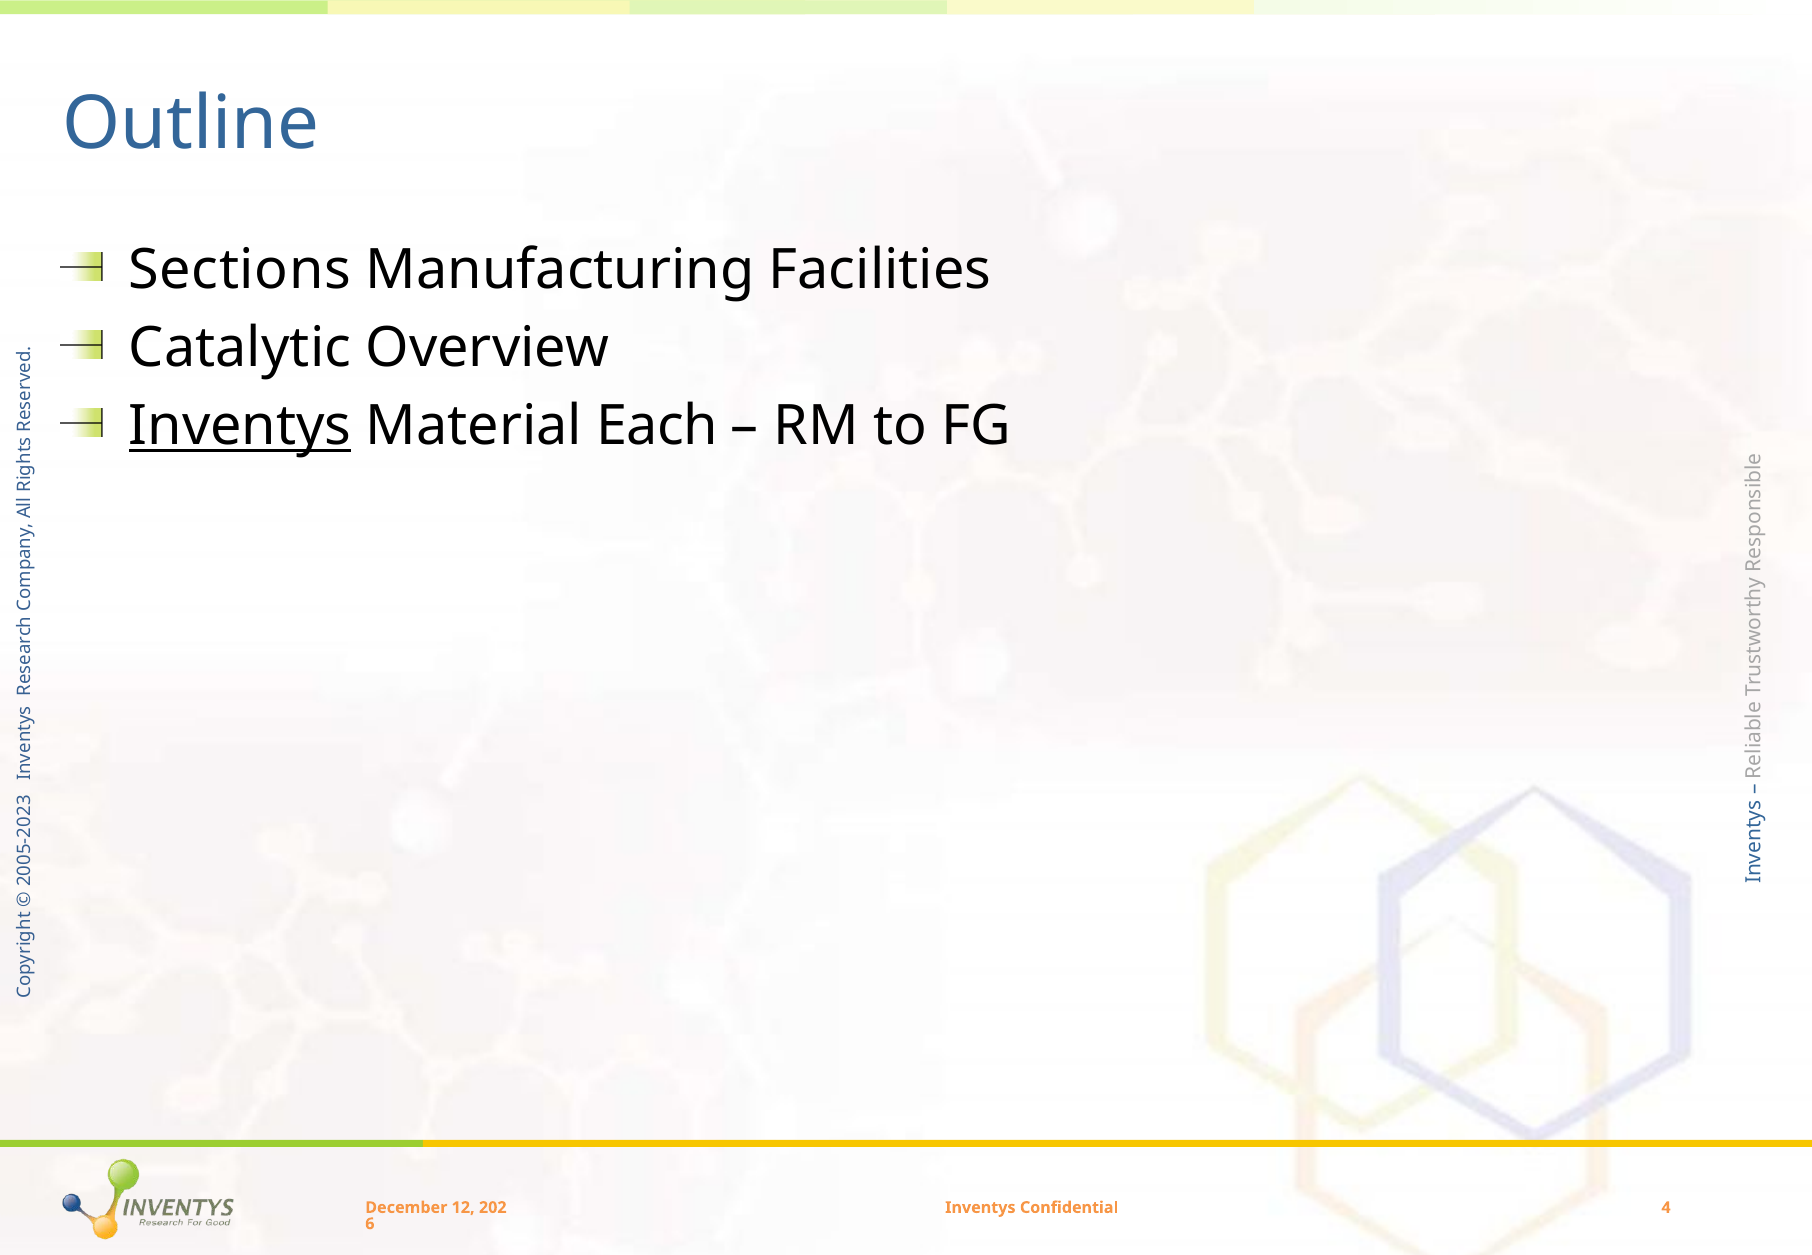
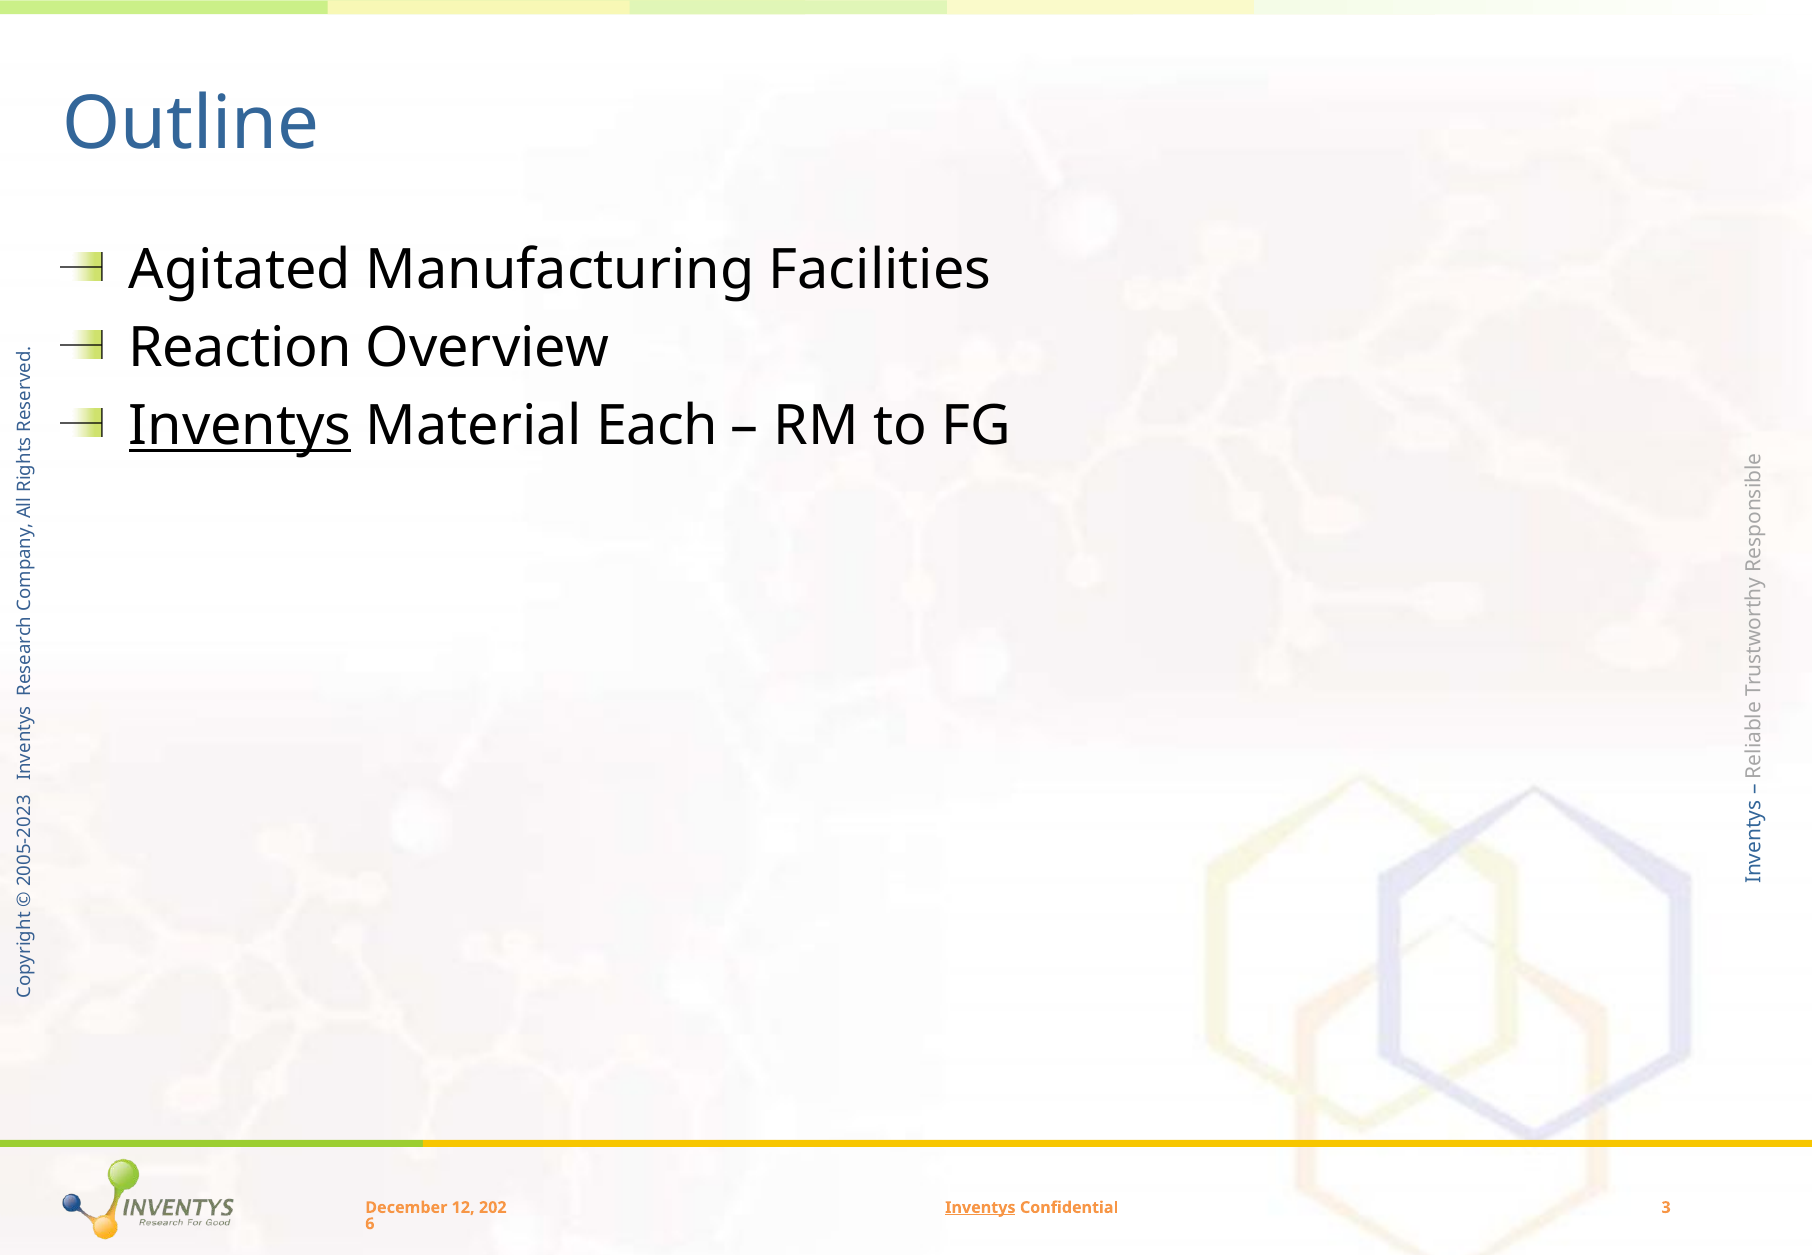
Sections: Sections -> Agitated (240, 270)
Catalytic: Catalytic -> Reaction (240, 348)
Inventys underline: none -> present (980, 1207)
Confidential 4: 4 -> 3 (1666, 1207)
